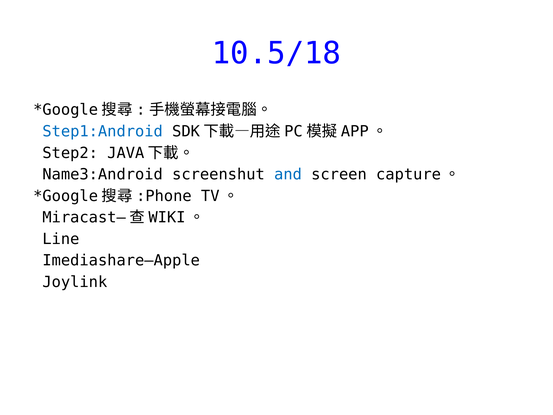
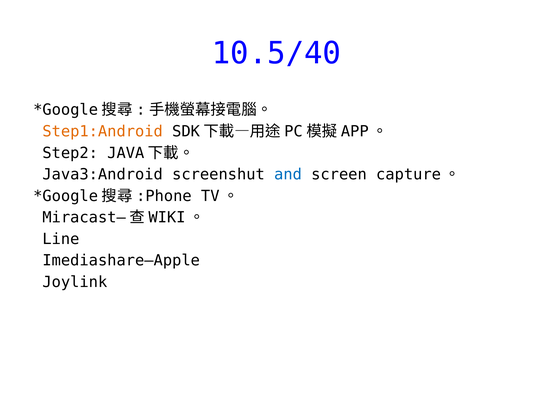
10.5/18: 10.5/18 -> 10.5/40 (276, 53)
Step1:Android colour: blue -> orange (103, 131)
Name3:Android: Name3:Android -> Java3:Android (103, 174)
